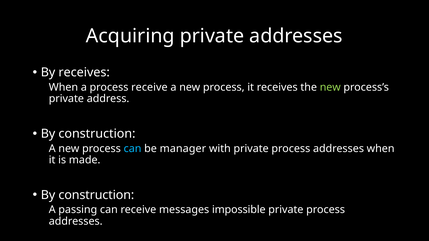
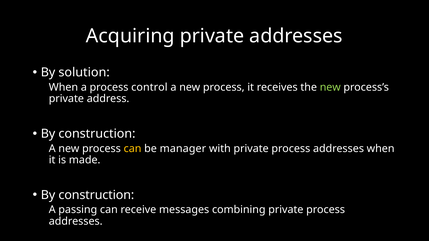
By receives: receives -> solution (84, 73)
process receive: receive -> control (149, 87)
can colour: light blue -> yellow (133, 149)
impossible: impossible -> combining (239, 210)
